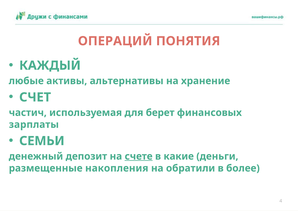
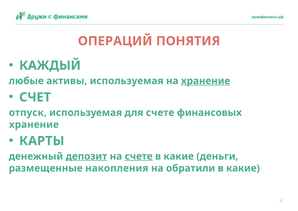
активы альтернативы: альтернативы -> используемая (127, 81)
хранение underline: none -> present (206, 81)
частич: частич -> отпуск (28, 113)
для берет: берет -> счете (160, 113)
зарплаты: зарплаты -> хранение (34, 124)
СЕМЬИ: СЕМЬИ -> КАРТЫ (42, 141)
депозит underline: none -> present (86, 156)
более: более -> какие (243, 168)
